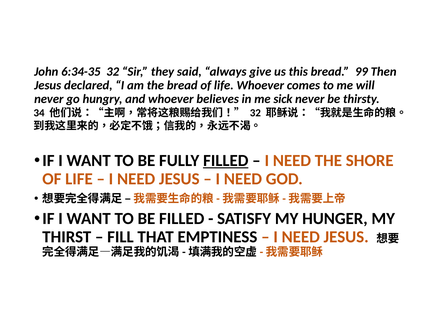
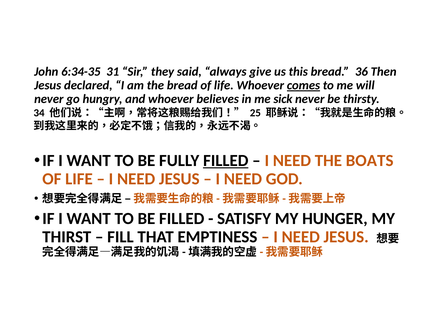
6:34-35 32: 32 -> 31 (113, 72)
99: 99 -> 36 (361, 72)
comes underline: none -> present (303, 85)
32: 32 -> 25 (255, 113)
SHORE: SHORE -> BOATS (370, 160)
